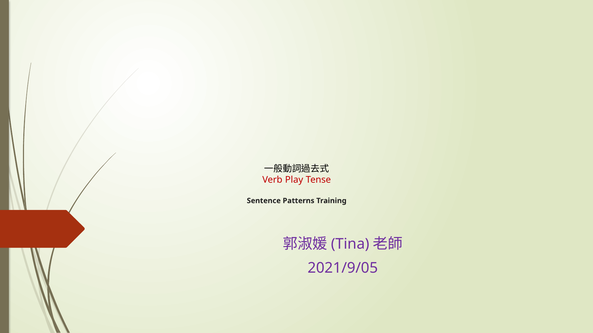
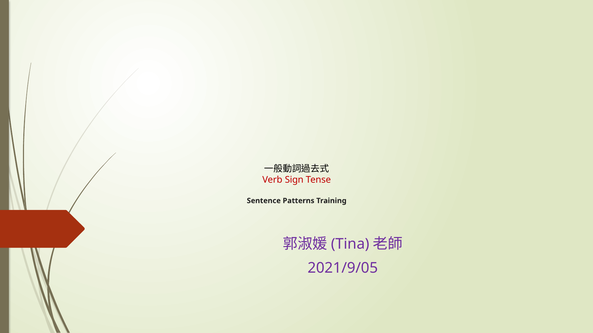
Play: Play -> Sign (294, 180)
